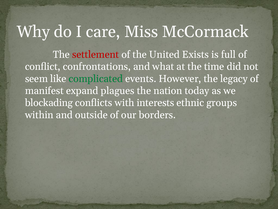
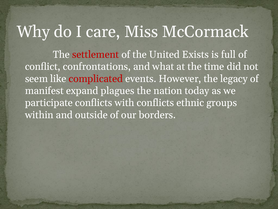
complicated colour: green -> red (96, 79)
blockading: blockading -> participate (49, 103)
with interests: interests -> conflicts (155, 103)
